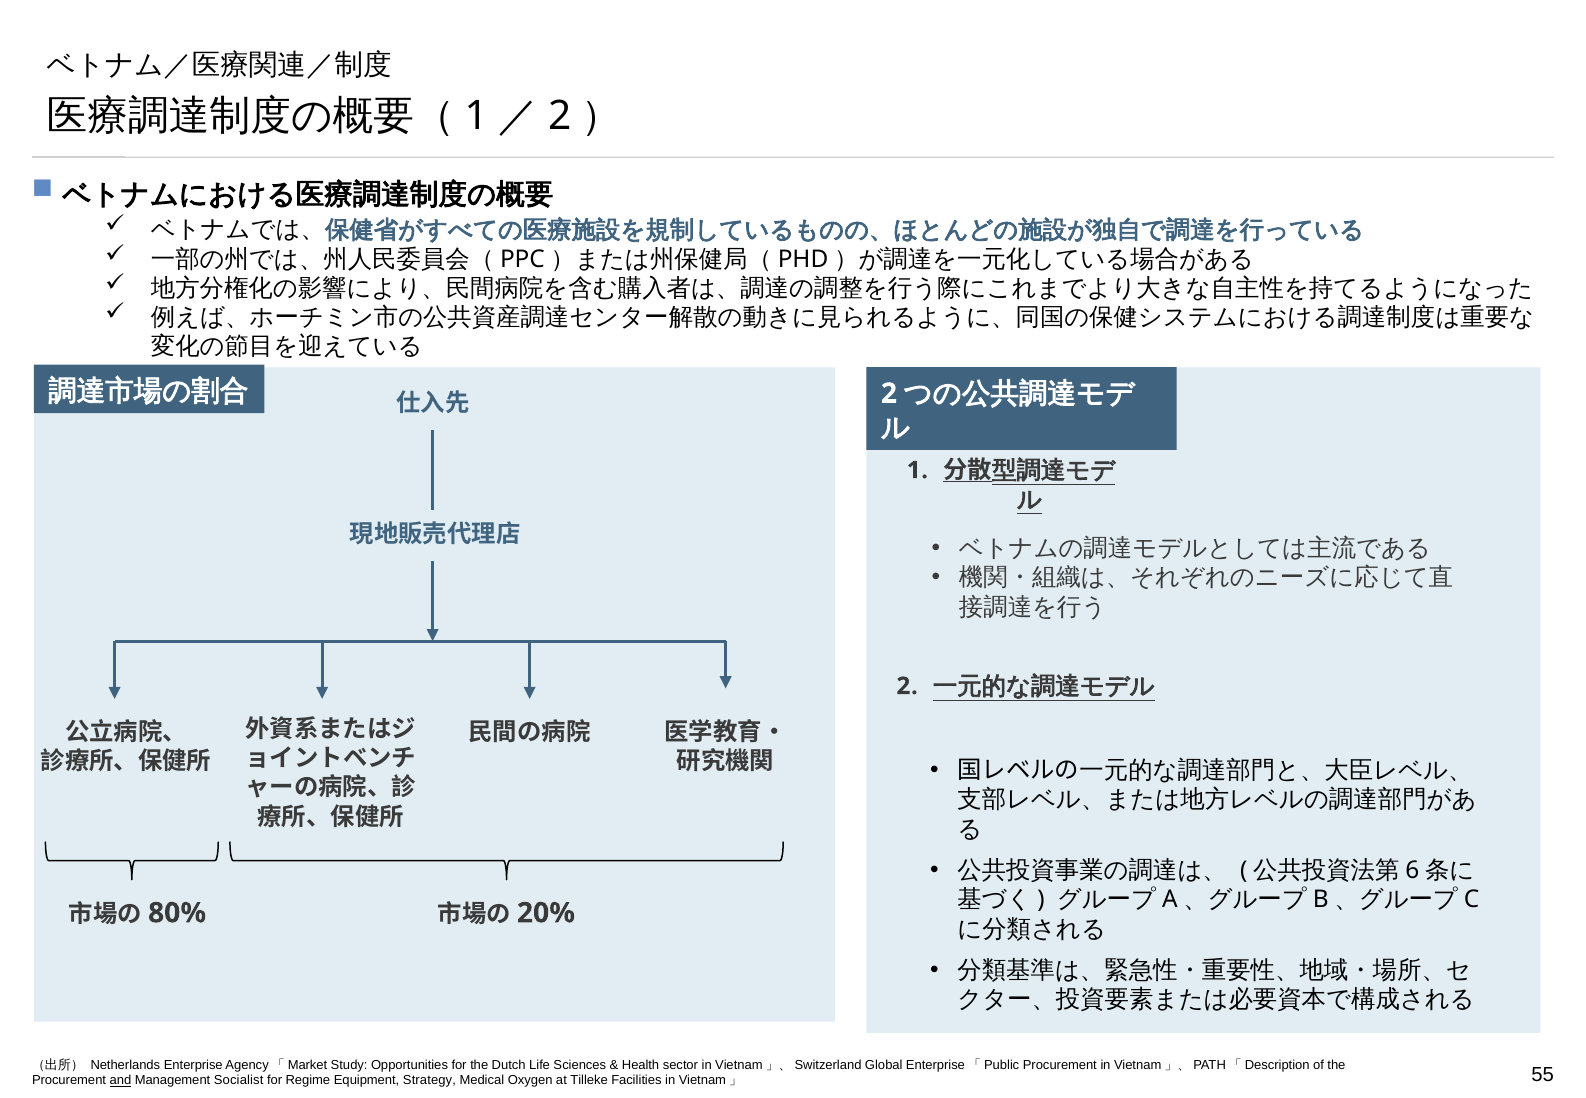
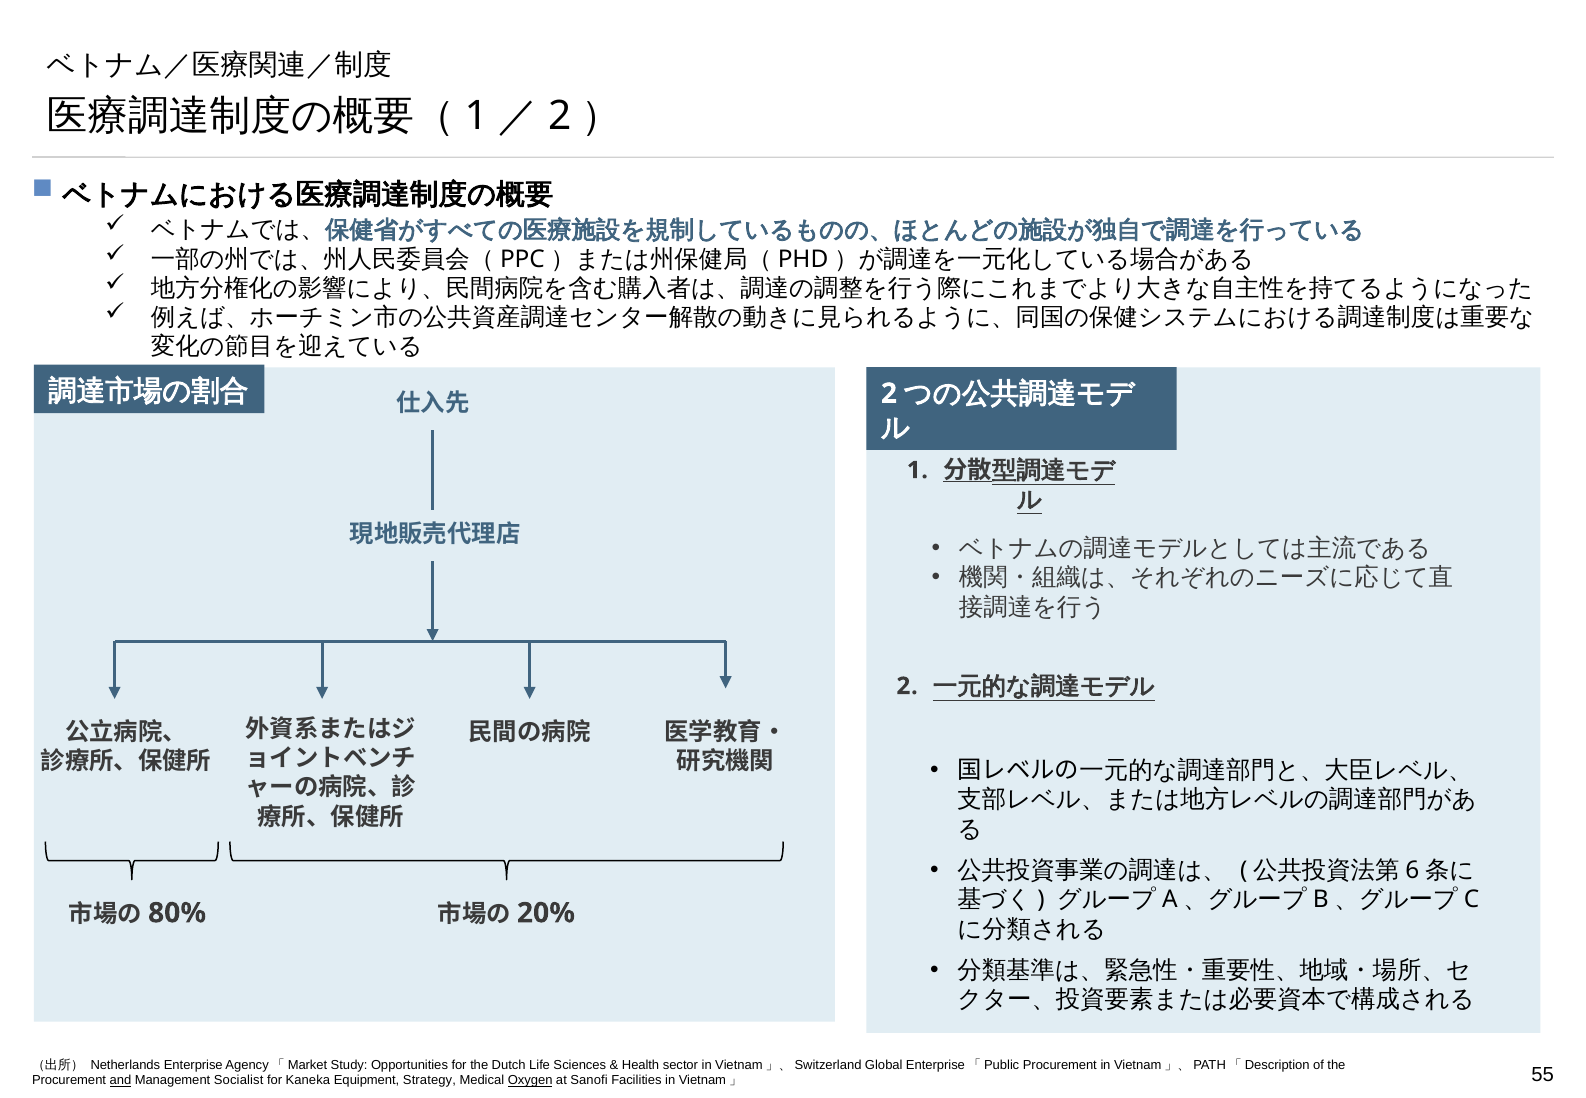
Regime: Regime -> Kaneka (308, 1081)
Oxygen underline: none -> present (530, 1081)
Tilleke: Tilleke -> Sanofi (589, 1081)
